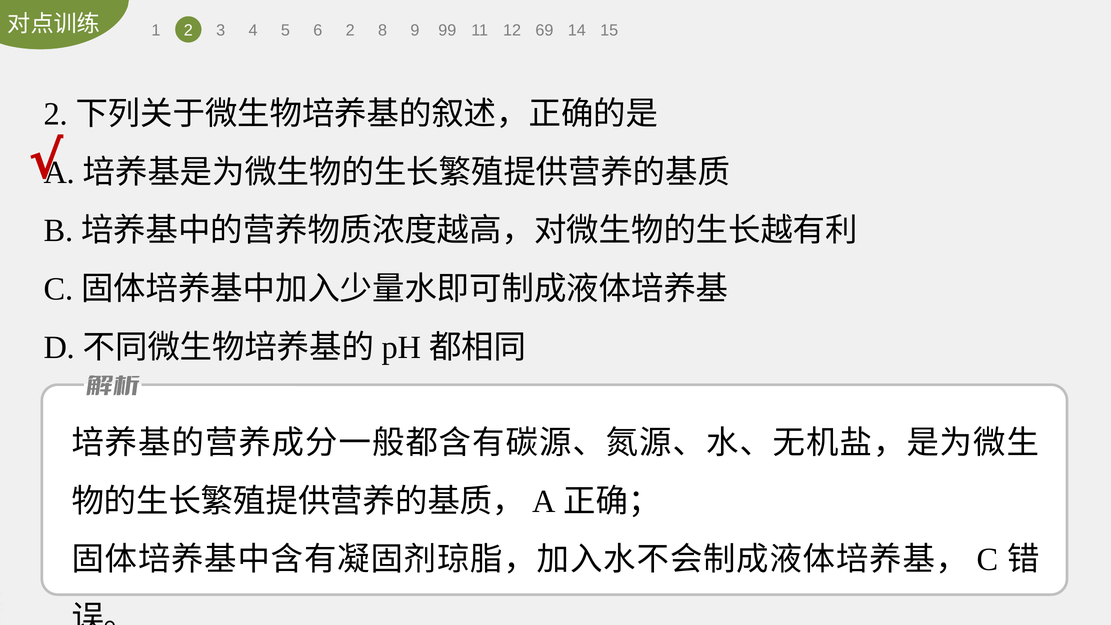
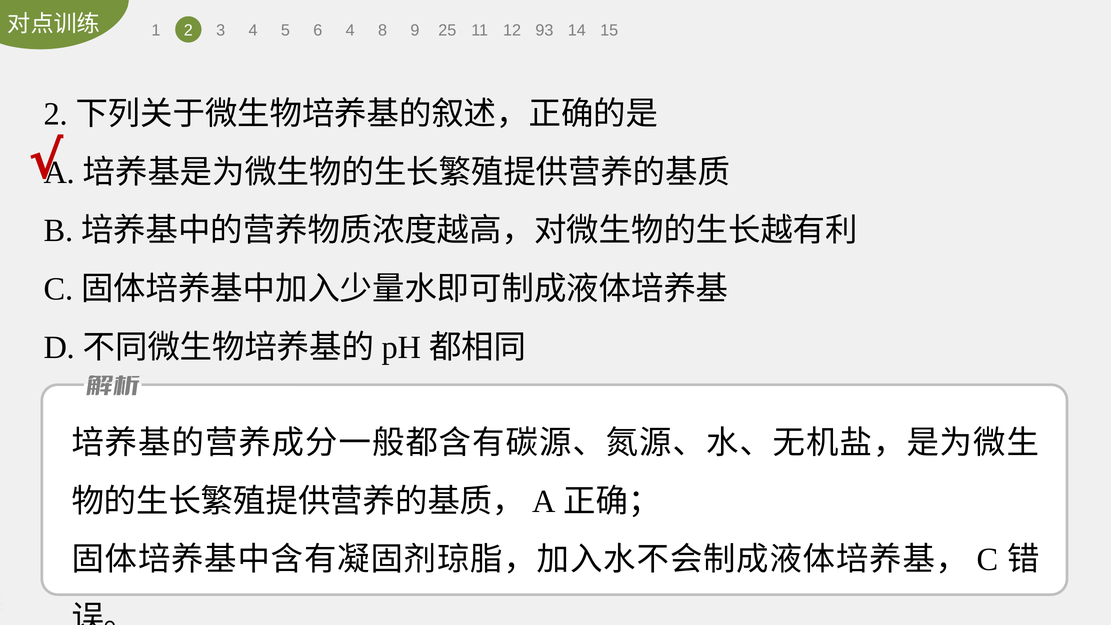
6 2: 2 -> 4 (350, 31)
99: 99 -> 25 (447, 31)
69: 69 -> 93 (544, 31)
